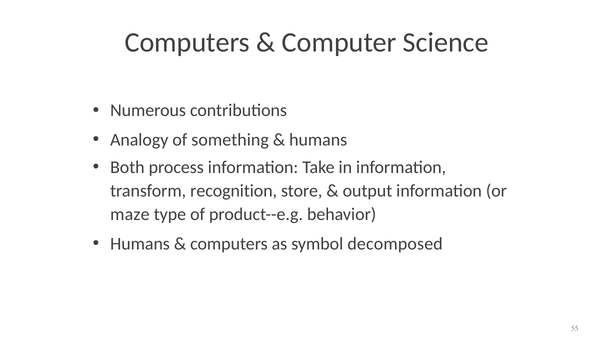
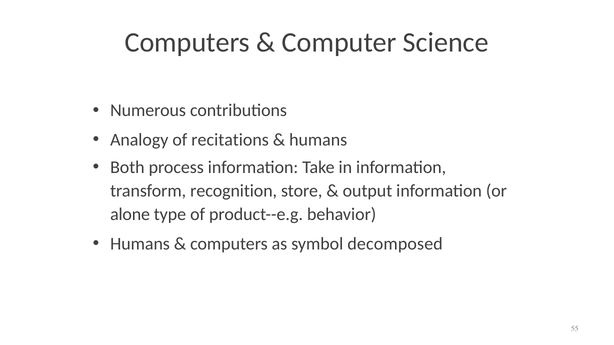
something: something -> recitations (230, 140)
maze: maze -> alone (130, 215)
